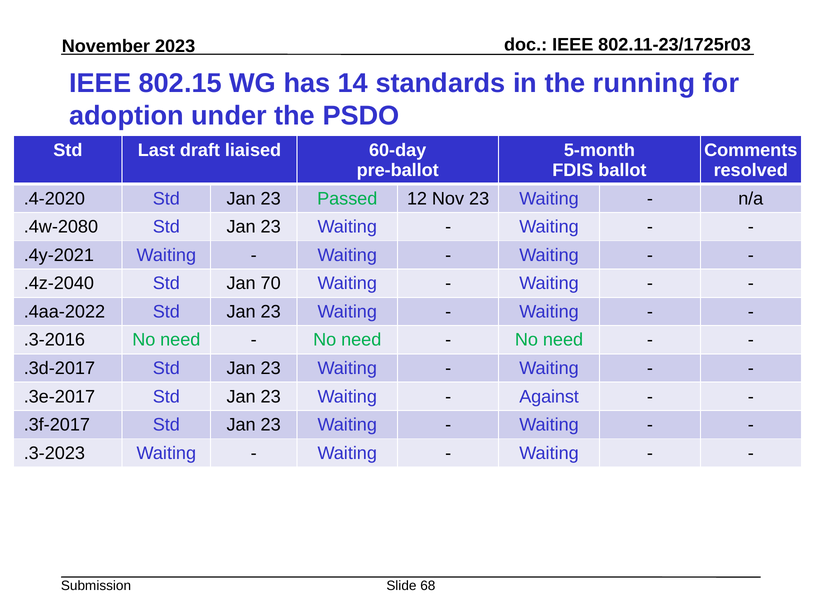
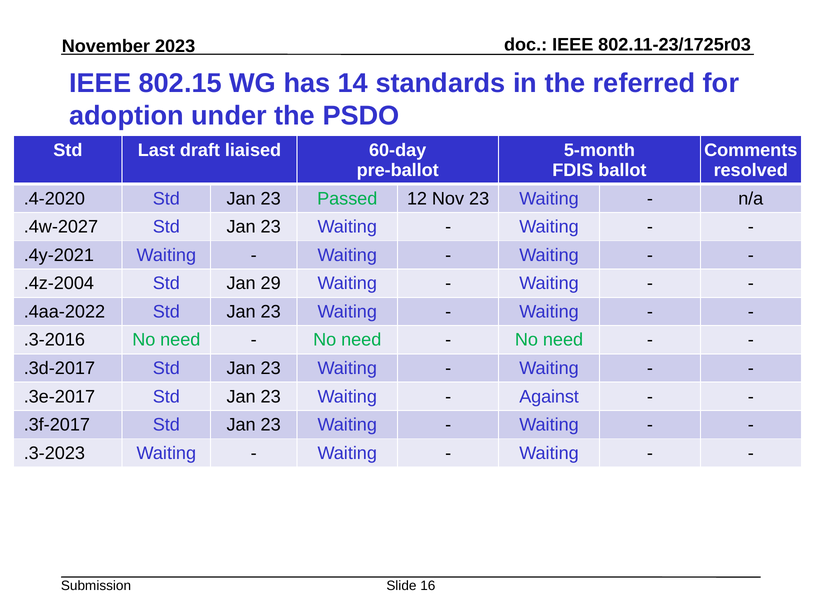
running: running -> referred (644, 83)
.4w-2080: .4w-2080 -> .4w-2027 (61, 227)
.4z-2040: .4z-2040 -> .4z-2004 (59, 284)
70: 70 -> 29 (271, 284)
68: 68 -> 16 (428, 586)
